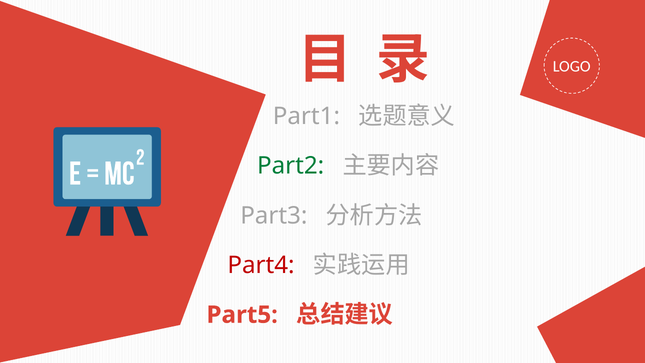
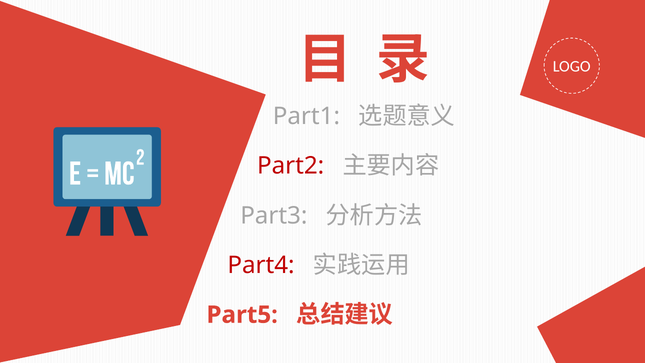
Part2 colour: green -> red (291, 166)
